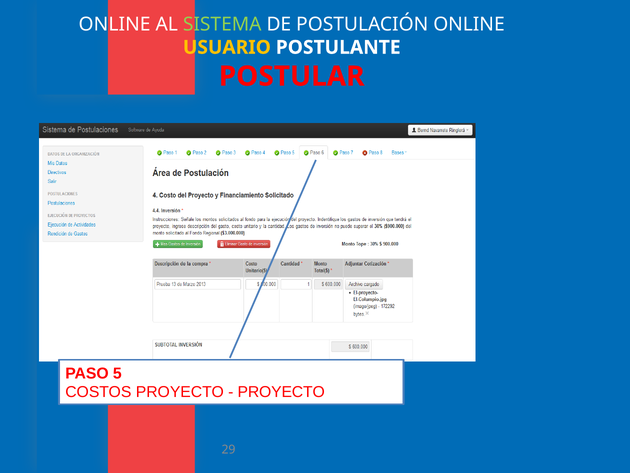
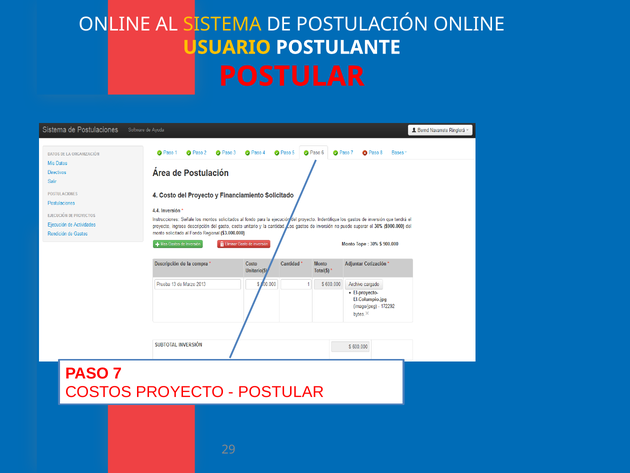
SISTEMA colour: light green -> yellow (222, 24)
5: 5 -> 7 (117, 373)
PROYECTO: PROYECTO -> POSTULAR (281, 392)
